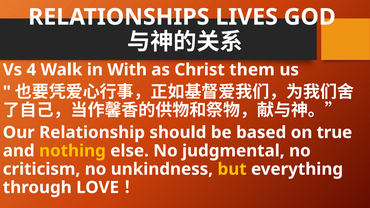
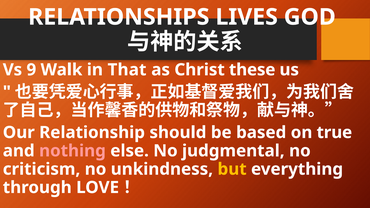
4: 4 -> 9 (31, 70)
With: With -> That (127, 70)
them: them -> these (252, 70)
nothing colour: yellow -> pink (72, 151)
